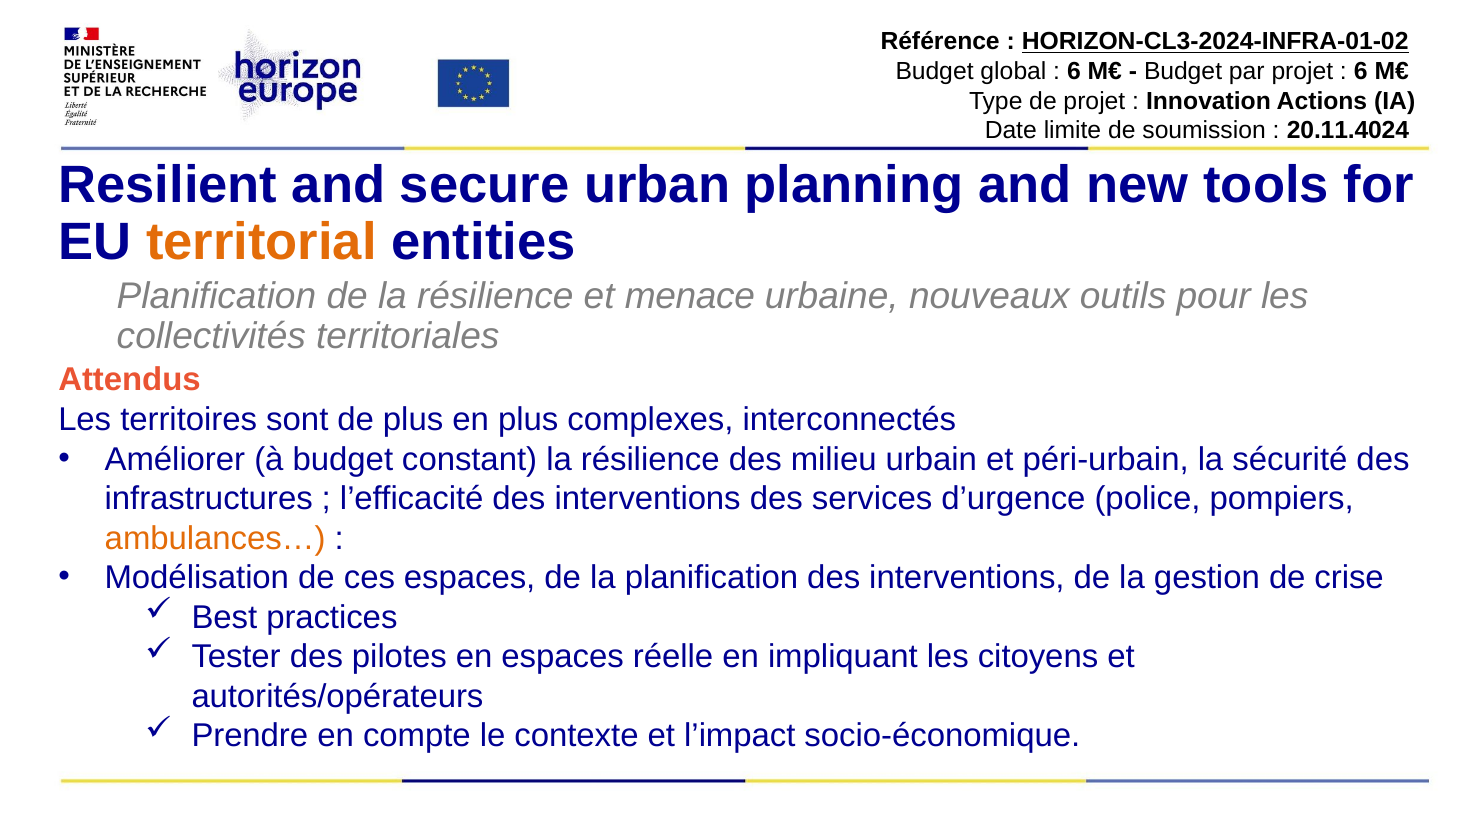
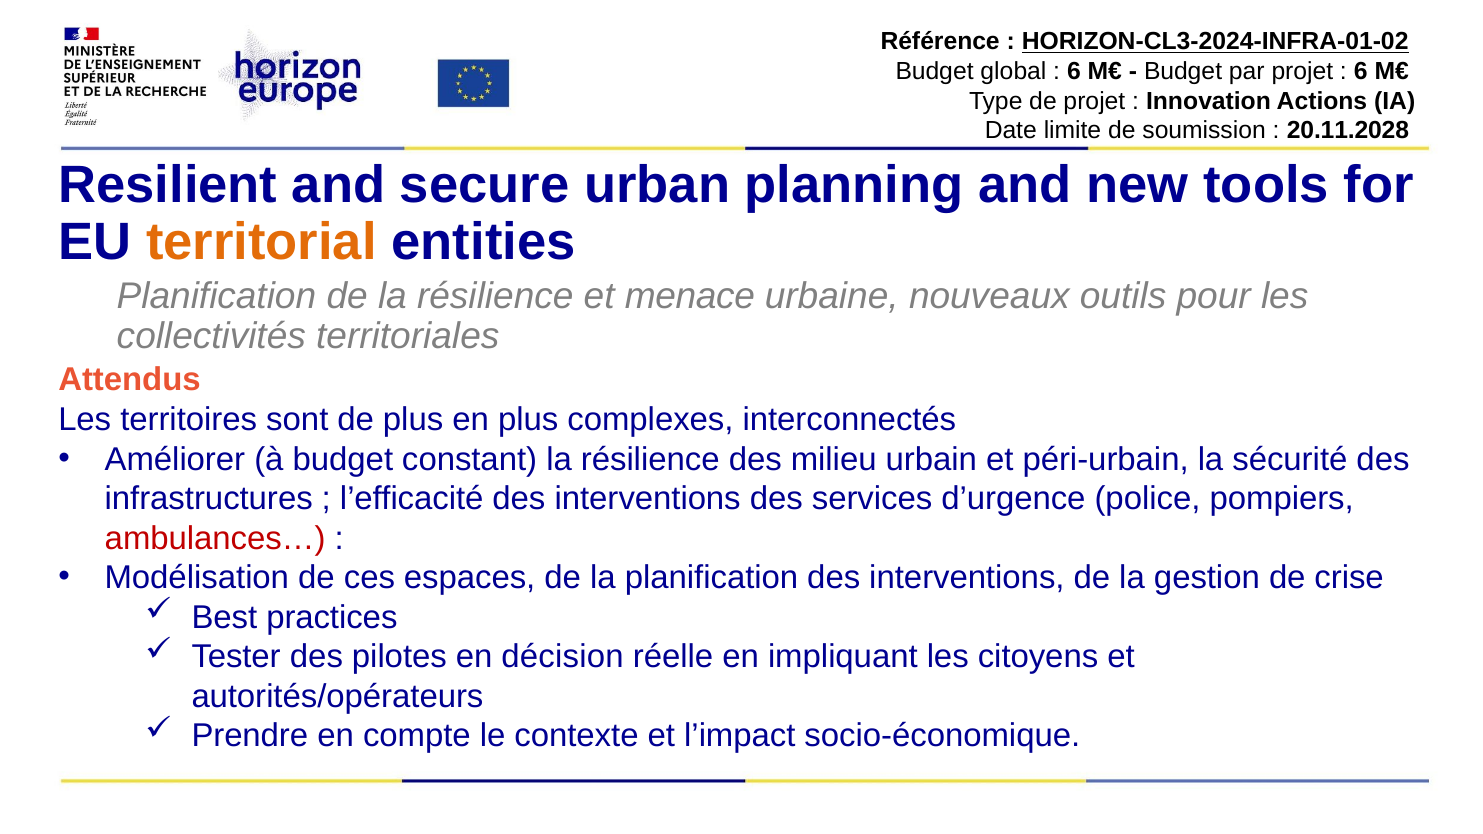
20.11.4024: 20.11.4024 -> 20.11.2028 (1348, 131)
ambulances… colour: orange -> red (215, 538)
en espaces: espaces -> décision (563, 657)
